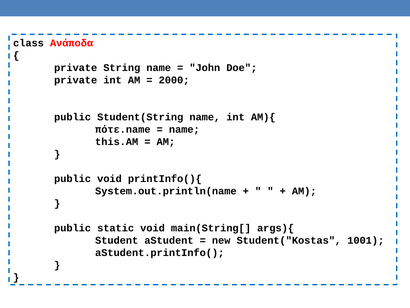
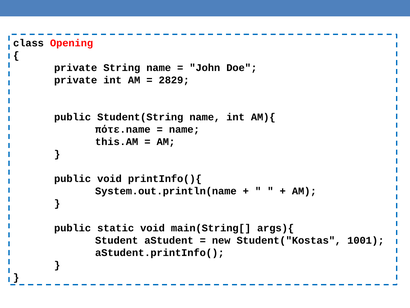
Ανάποδα: Ανάποδα -> Opening (72, 43)
2000: 2000 -> 2829 (174, 80)
